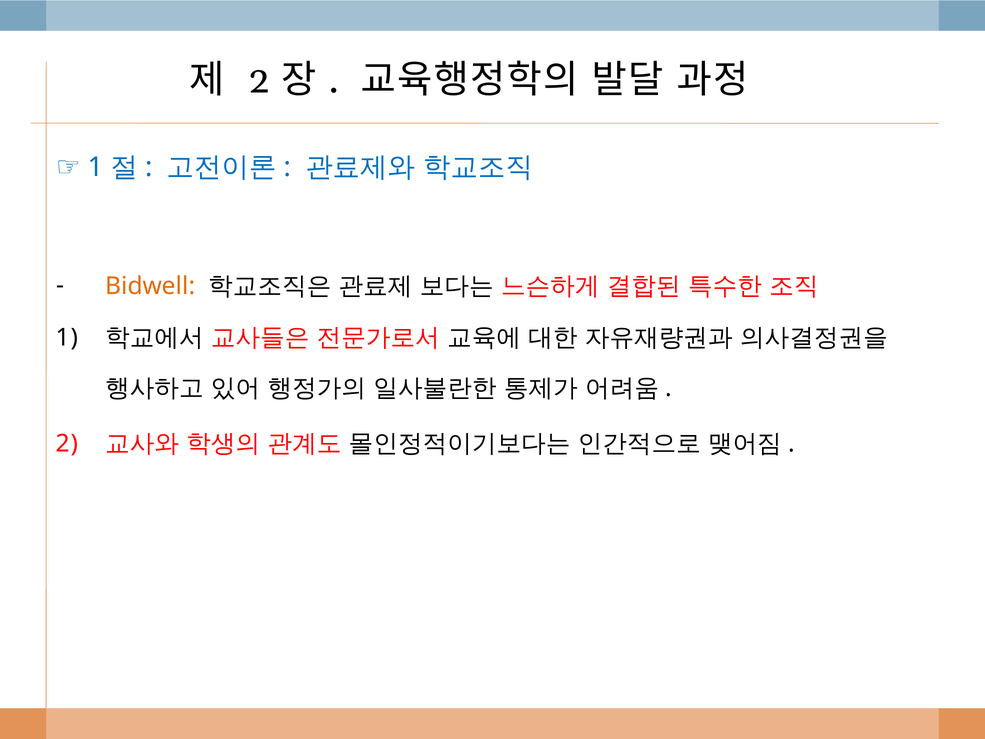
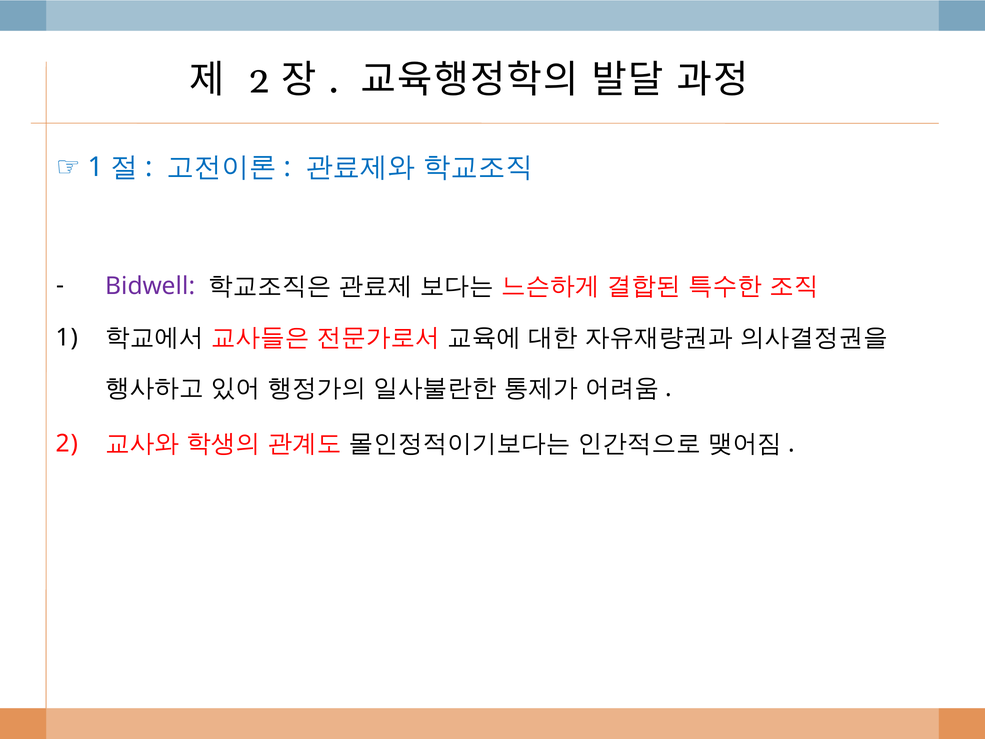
Bidwell colour: orange -> purple (150, 286)
